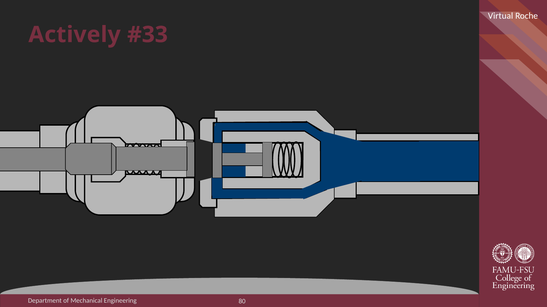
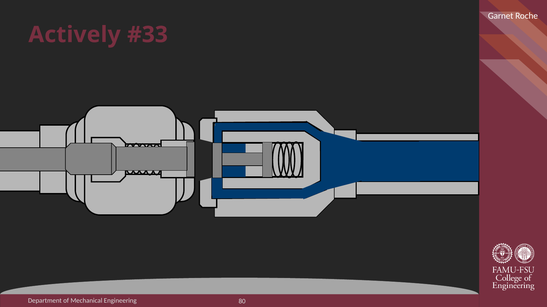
Virtual: Virtual -> Garnet (501, 16)
